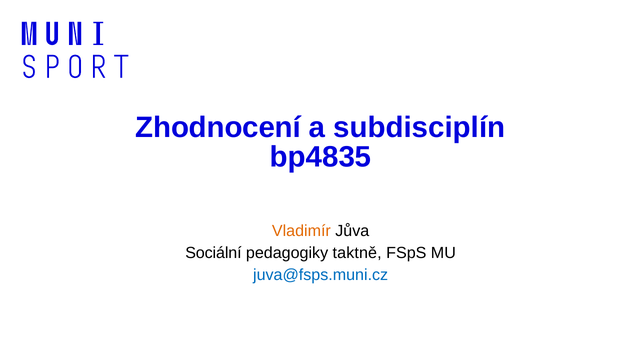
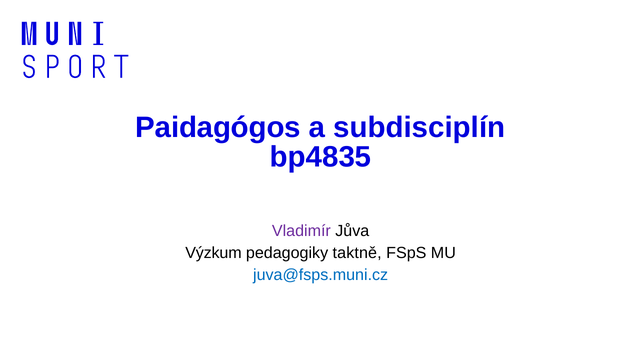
Zhodnocení: Zhodnocení -> Paidagógos (218, 128)
Vladimír colour: orange -> purple (301, 231)
Sociální: Sociální -> Výzkum (213, 253)
